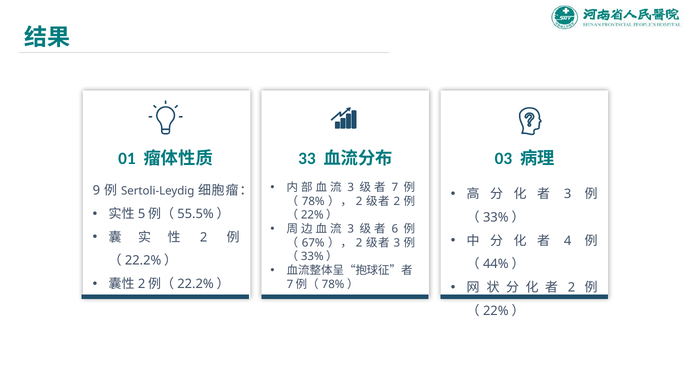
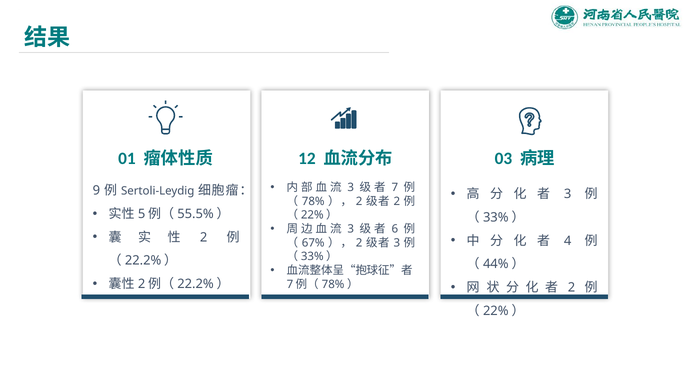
33: 33 -> 12 (307, 159)
